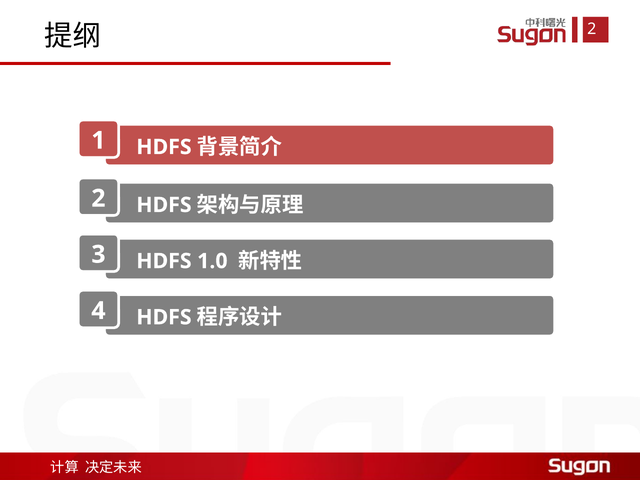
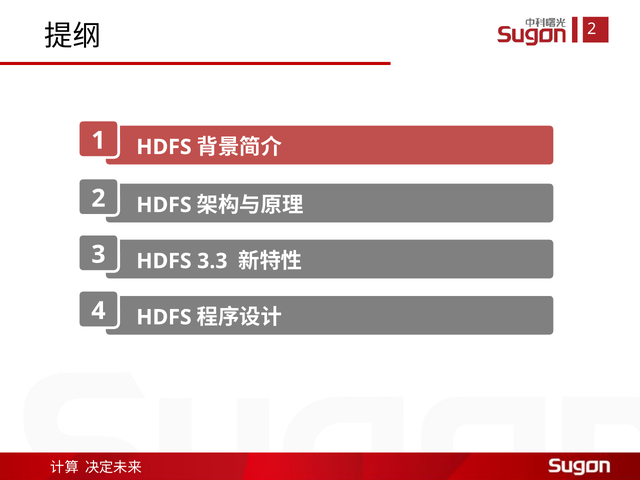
1.0: 1.0 -> 3.3 (212, 261)
